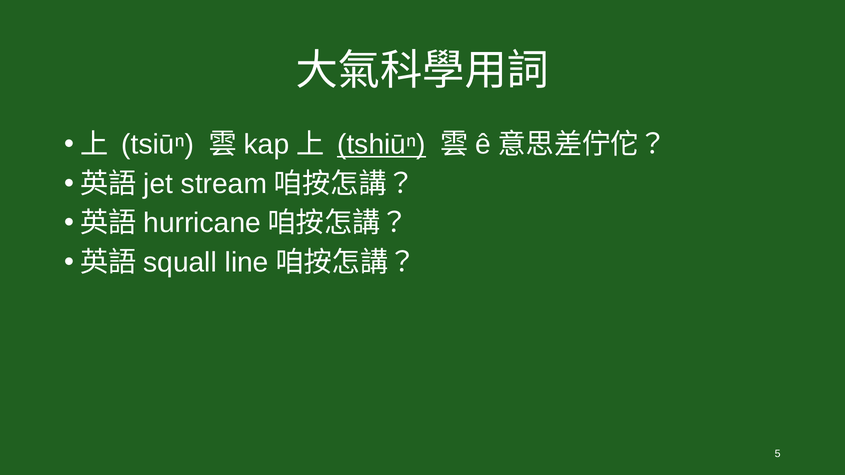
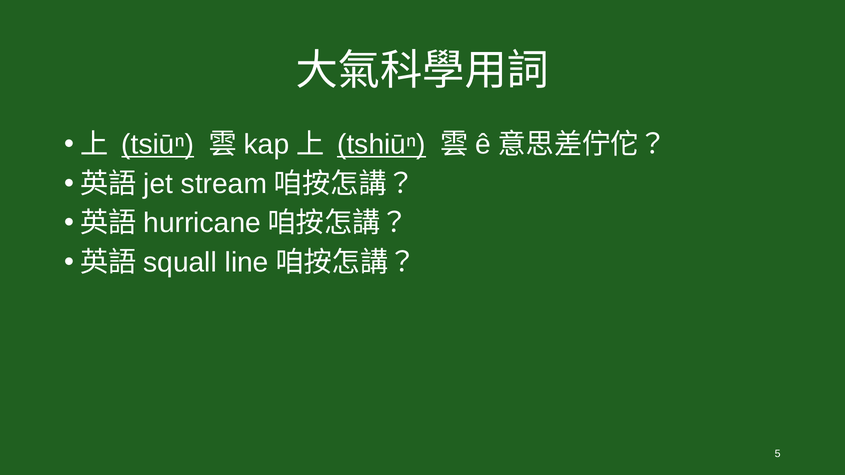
tsiūⁿ underline: none -> present (158, 145)
